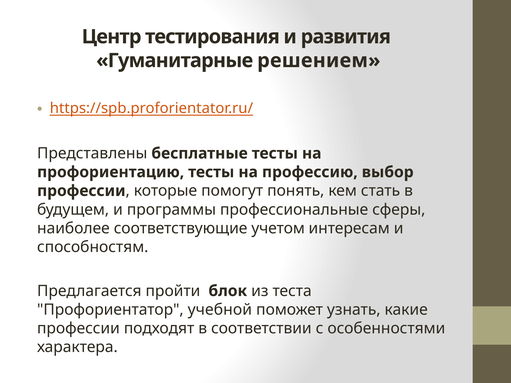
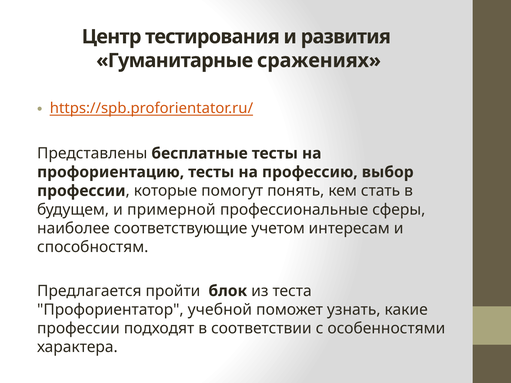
решением: решением -> сражениях (319, 61)
программы: программы -> примерной (171, 210)
